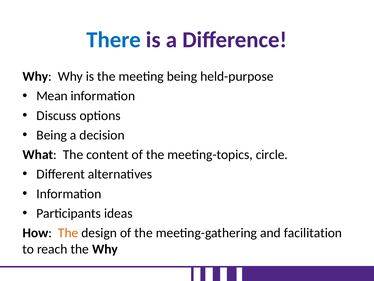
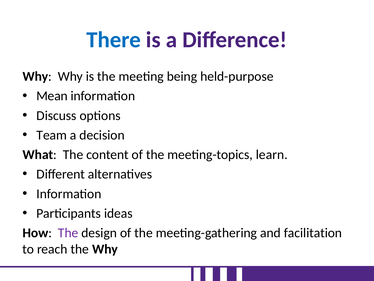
Being: Being -> Team (52, 135)
circle: circle -> learn (272, 154)
The colour: orange -> purple (68, 233)
